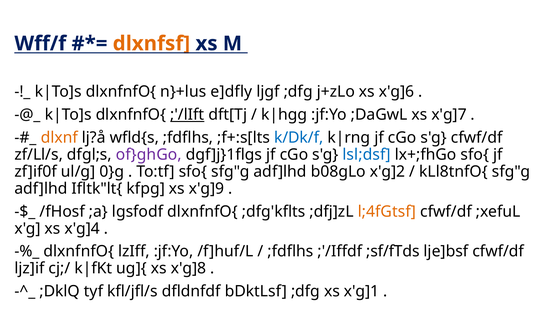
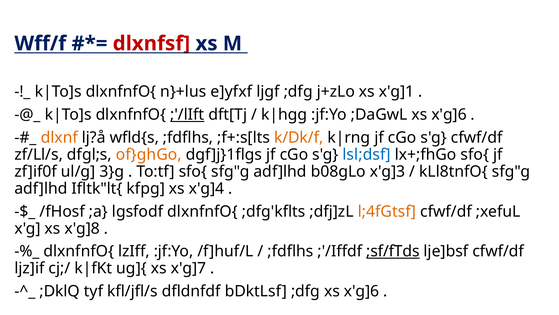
dlxnfsf colour: orange -> red (151, 43)
e]dfly: e]dfly -> e]yfxf (231, 92)
x'g]6: x'g]6 -> x'g]1 (397, 92)
;DaGwL xs x'g]7: x'g]7 -> x'g]6 (449, 114)
k/Dk/f colour: blue -> orange (299, 137)
of}ghGo colour: purple -> orange (149, 154)
0}g: 0}g -> 3}g (112, 171)
x'g]2: x'g]2 -> x'g]3 (388, 171)
x'g]9: x'g]9 -> x'g]4 (207, 188)
x'g]4: x'g]4 -> x'g]8 (82, 228)
;sf/fTds underline: none -> present (393, 251)
x'g]8: x'g]8 -> x'g]7 (188, 268)
;dfg xs x'g]1: x'g]1 -> x'g]6 (362, 291)
